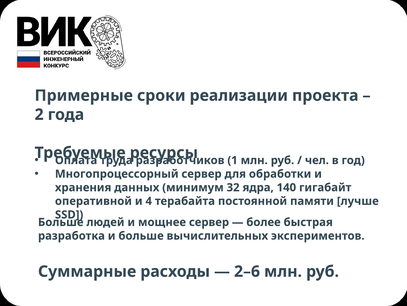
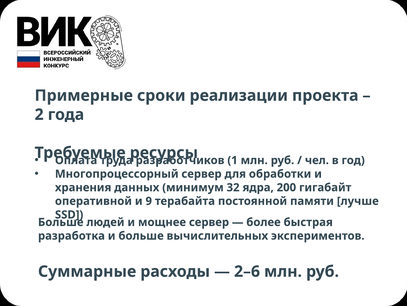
140: 140 -> 200 (286, 187)
4: 4 -> 9 (149, 201)
